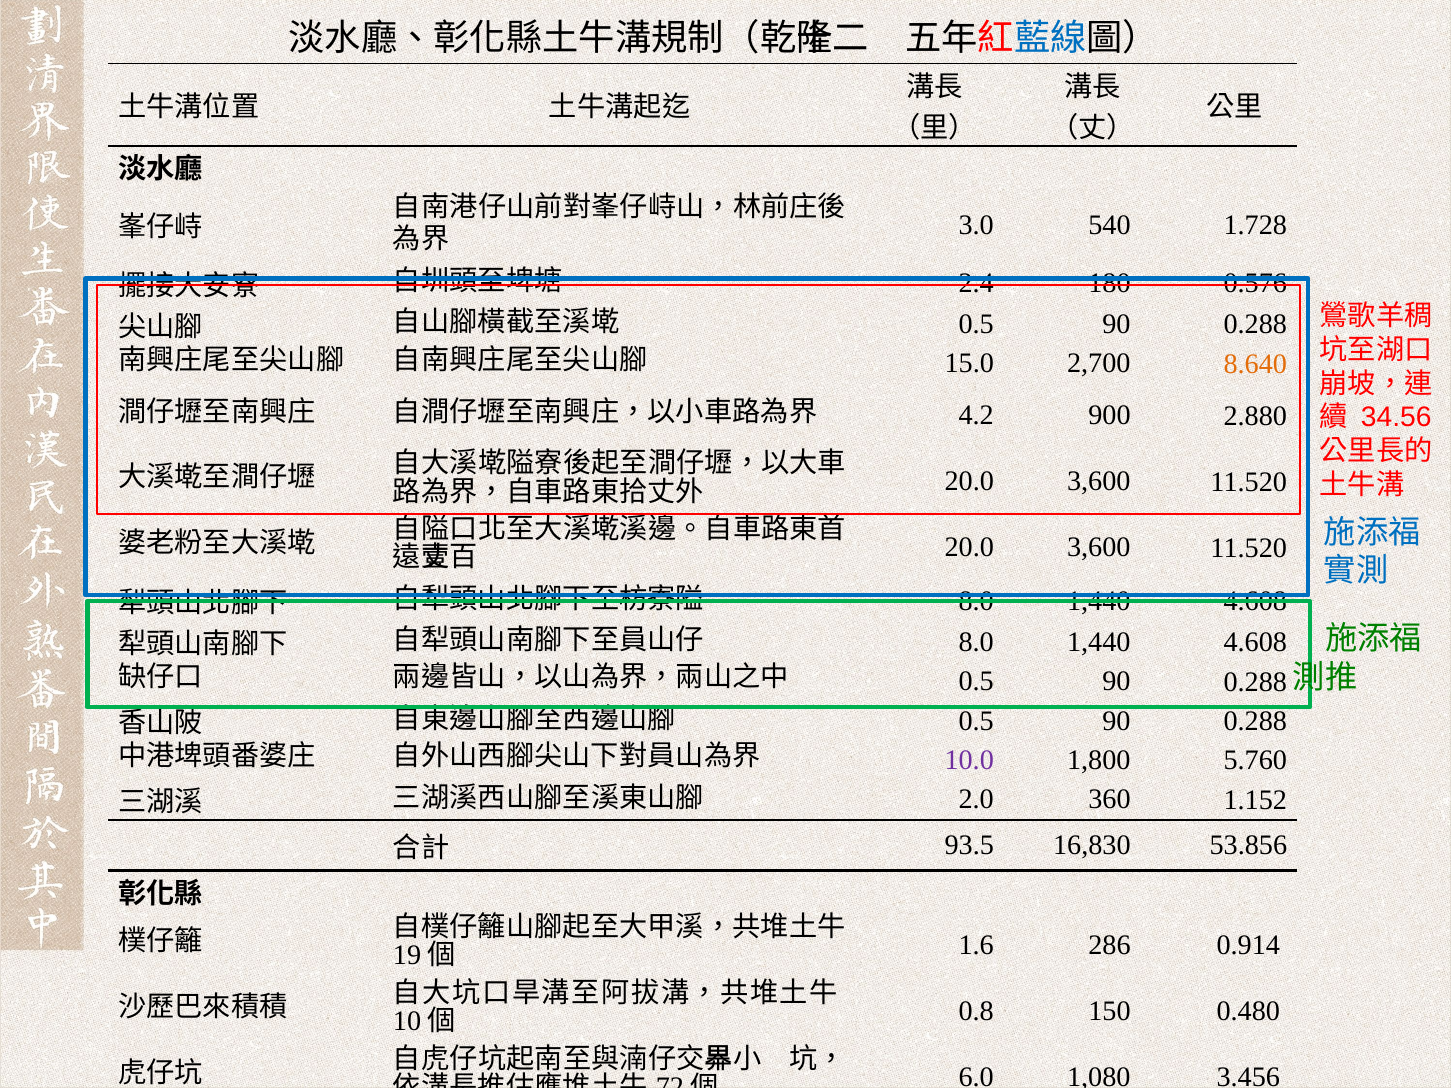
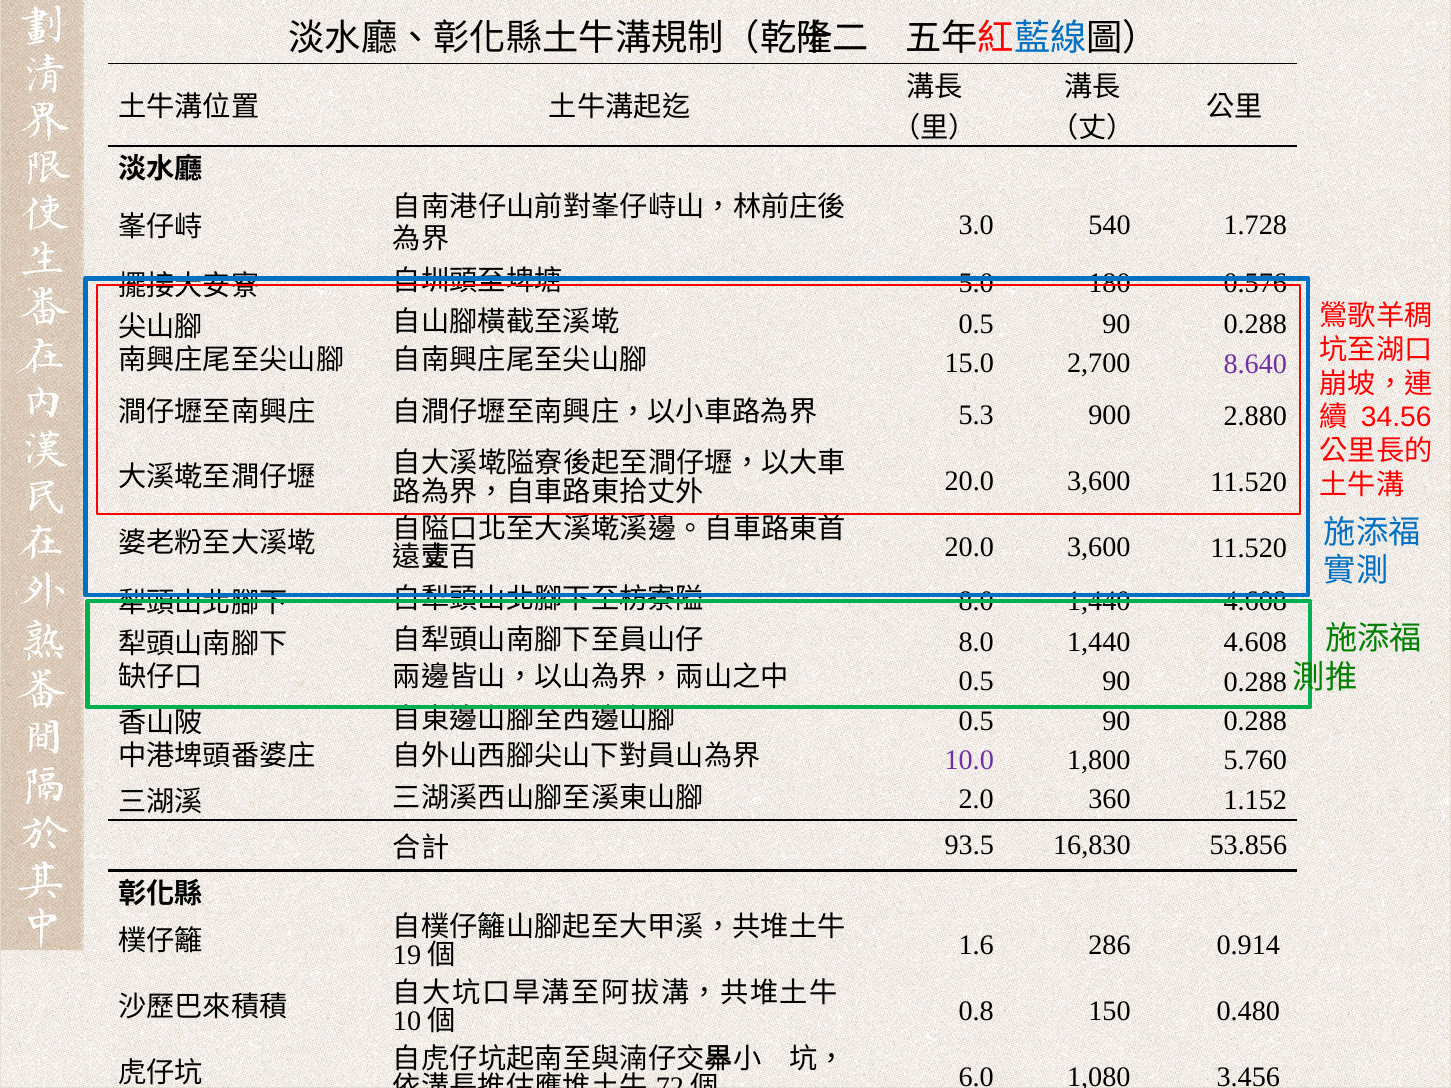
2.4: 2.4 -> 5.0 (976, 283)
8.640 colour: orange -> purple (1255, 364)
4.2: 4.2 -> 5.3 (976, 415)
